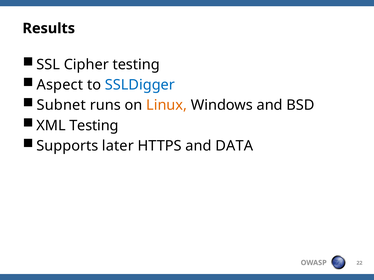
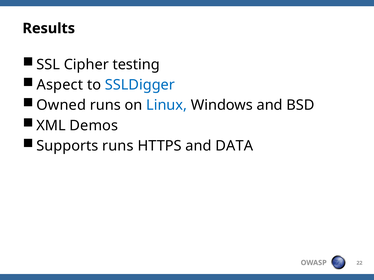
Subnet: Subnet -> Owned (61, 105)
Linux colour: orange -> blue (167, 105)
XML Testing: Testing -> Demos (94, 126)
Supports later: later -> runs (118, 146)
